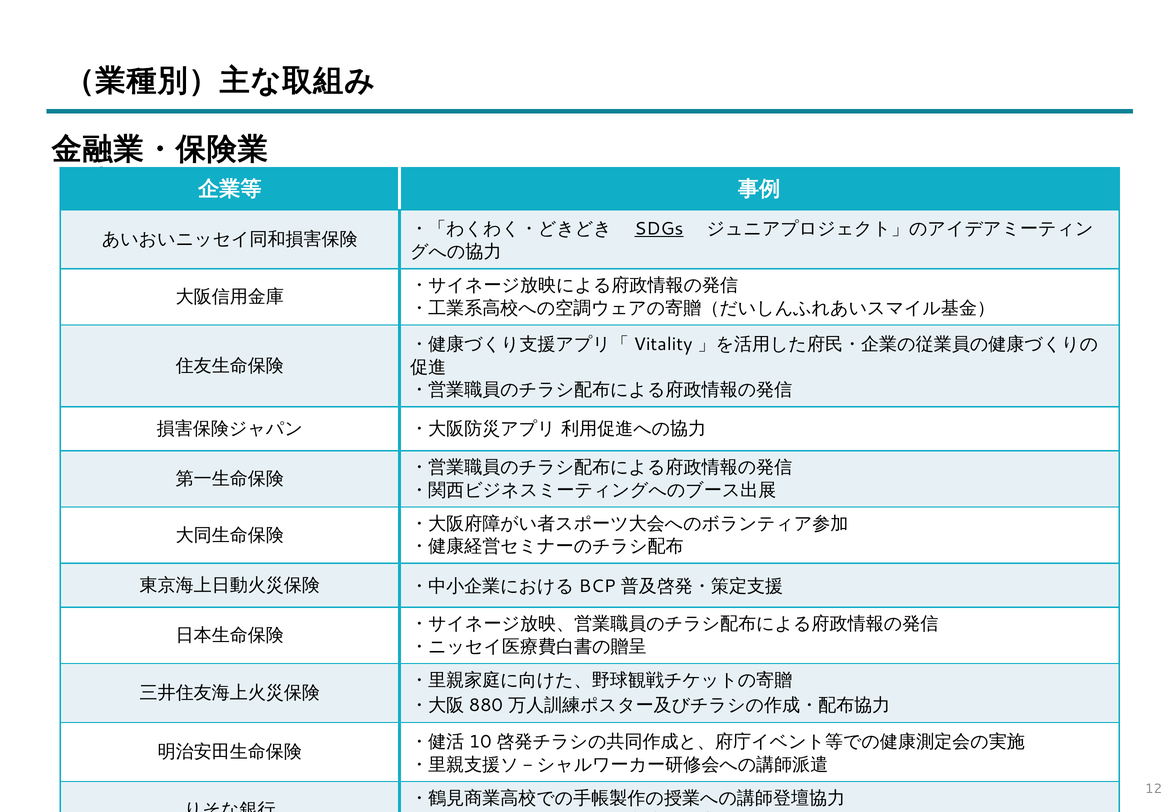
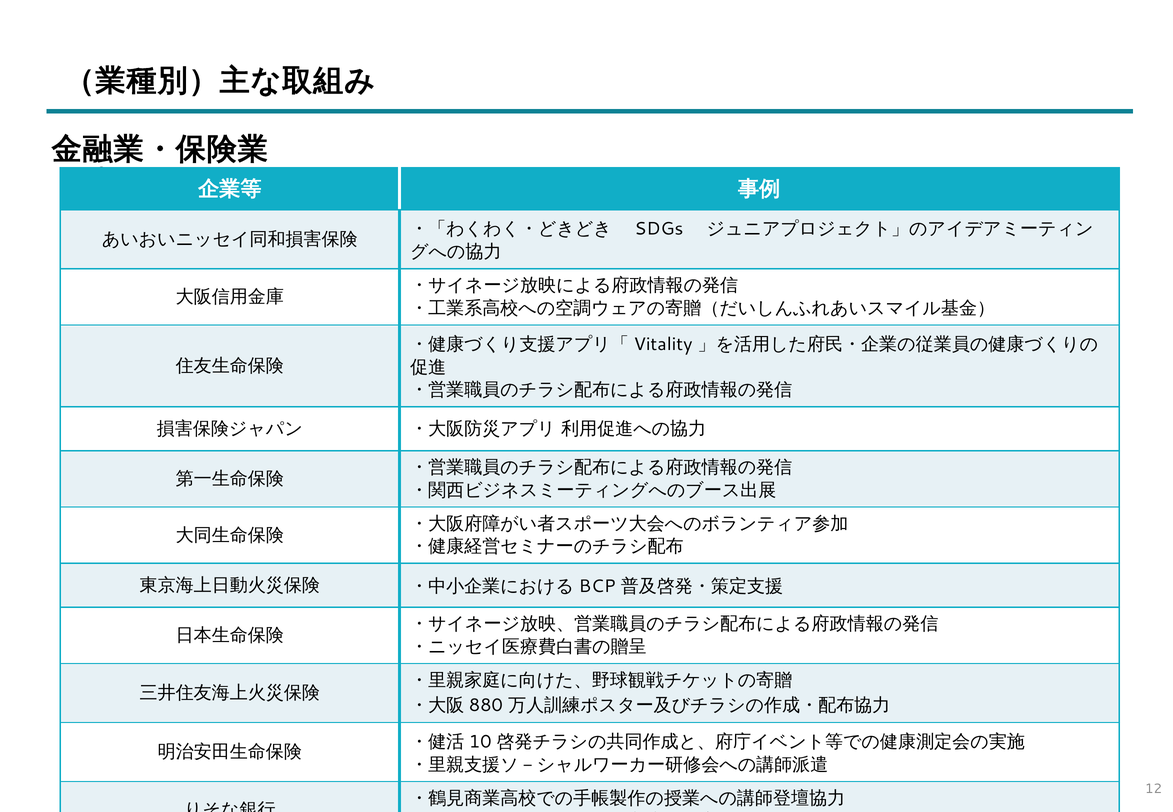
SDGs underline: present -> none (659, 229)
